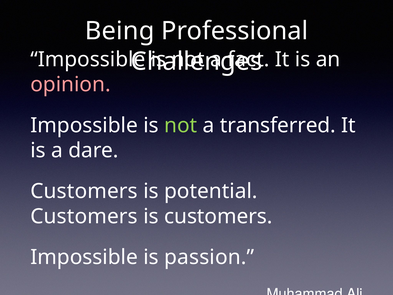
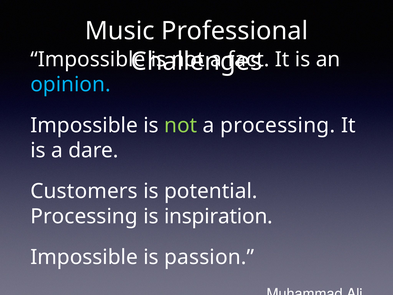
Being: Being -> Music (120, 31)
opinion colour: pink -> light blue (70, 84)
a transferred: transferred -> processing (278, 125)
Customers: Customers -> Processing (84, 216)
is customers: customers -> inspiration (218, 216)
